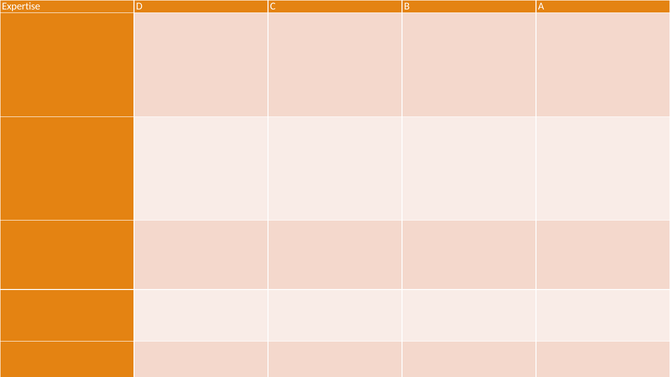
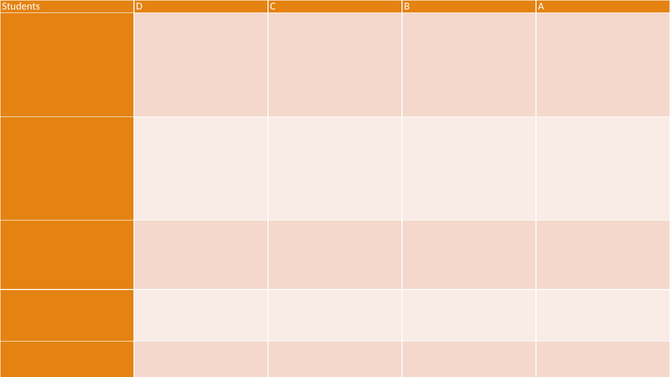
Expertise: Expertise -> Students (21, 7)
